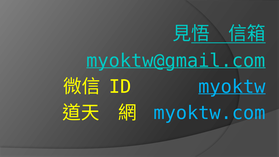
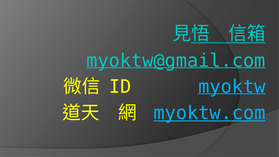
myoktw.com underline: none -> present (210, 113)
